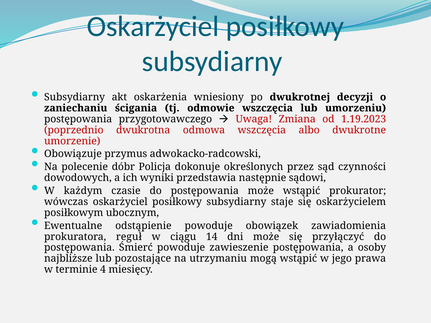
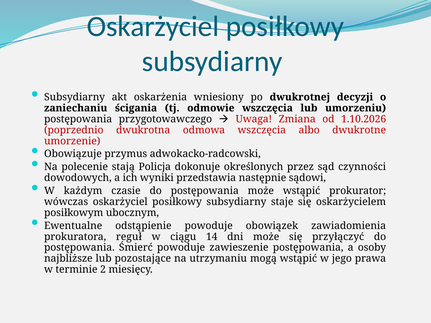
1.19.2023: 1.19.2023 -> 1.10.2026 (364, 119)
dóbr: dóbr -> stają (123, 167)
4: 4 -> 2 (103, 270)
